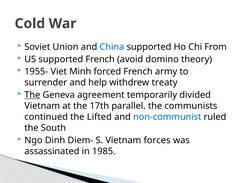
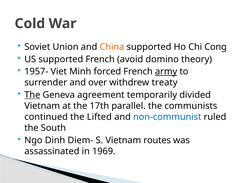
China colour: blue -> orange (112, 47)
From: From -> Cong (216, 47)
1955-: 1955- -> 1957- (36, 72)
army underline: none -> present (166, 72)
help: help -> over (98, 83)
forces: forces -> routes (157, 140)
1985: 1985 -> 1969 (104, 151)
